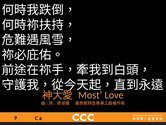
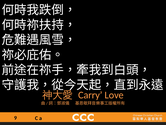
Most: Most -> Carry (90, 95)
